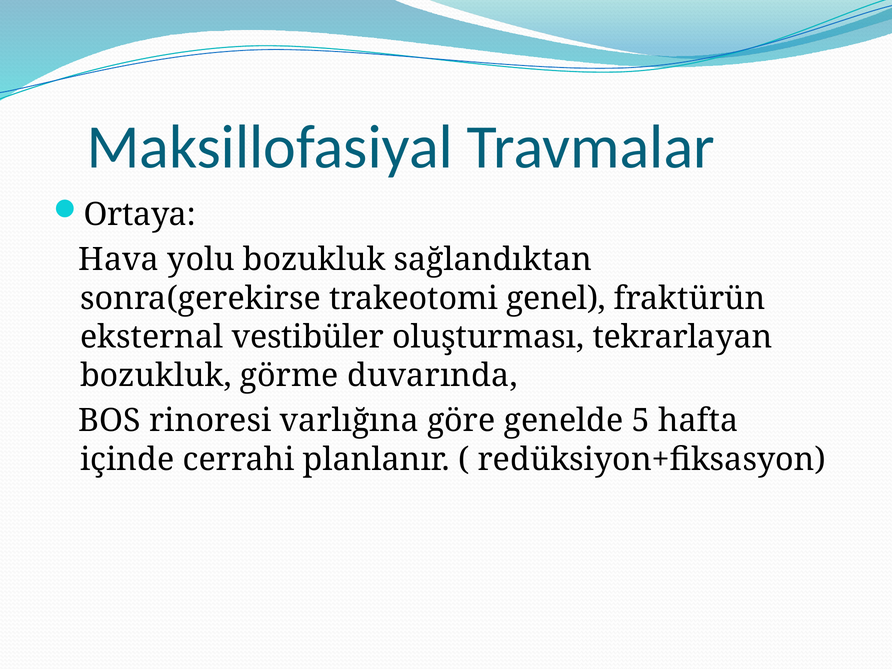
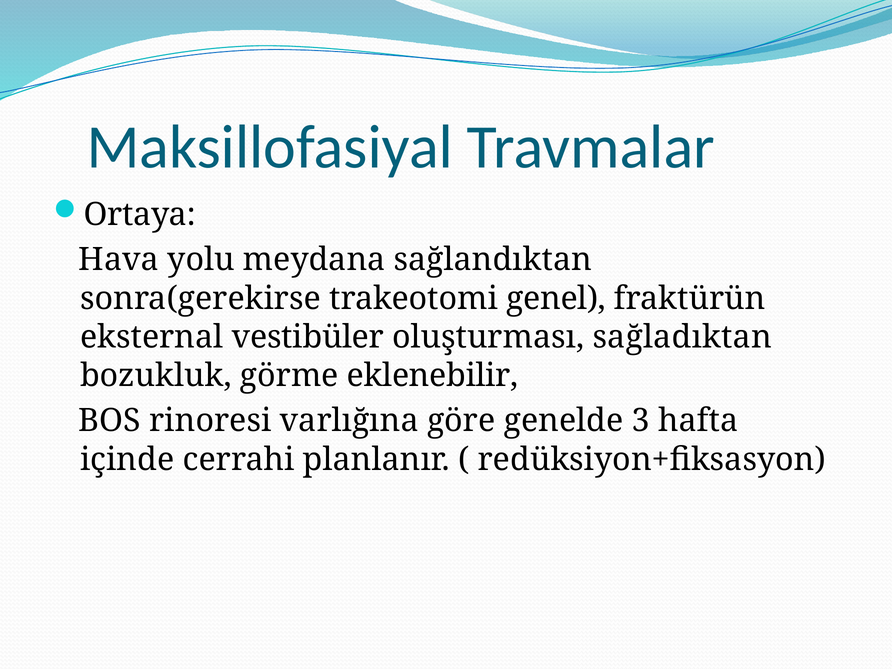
yolu bozukluk: bozukluk -> meydana (314, 260)
tekrarlayan: tekrarlayan -> sağladıktan (682, 337)
duvarında: duvarında -> eklenebilir (433, 376)
5: 5 -> 3 (641, 421)
